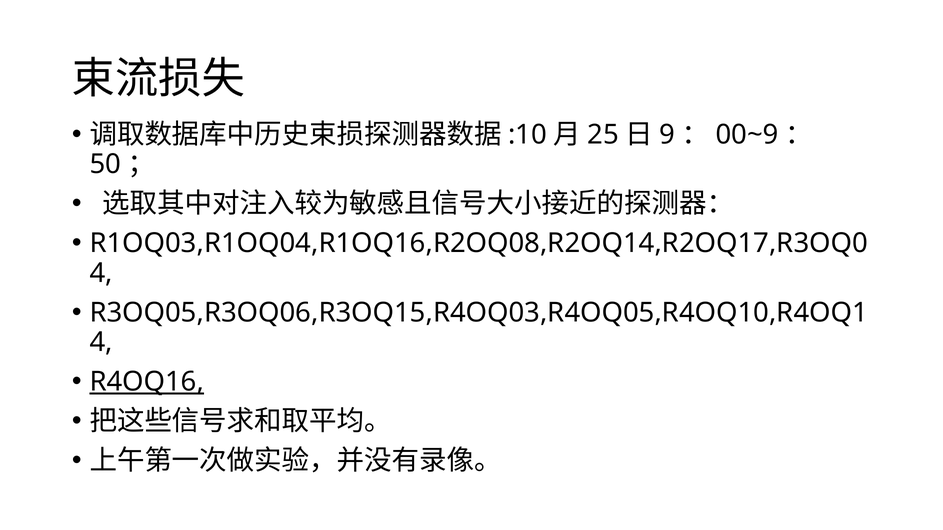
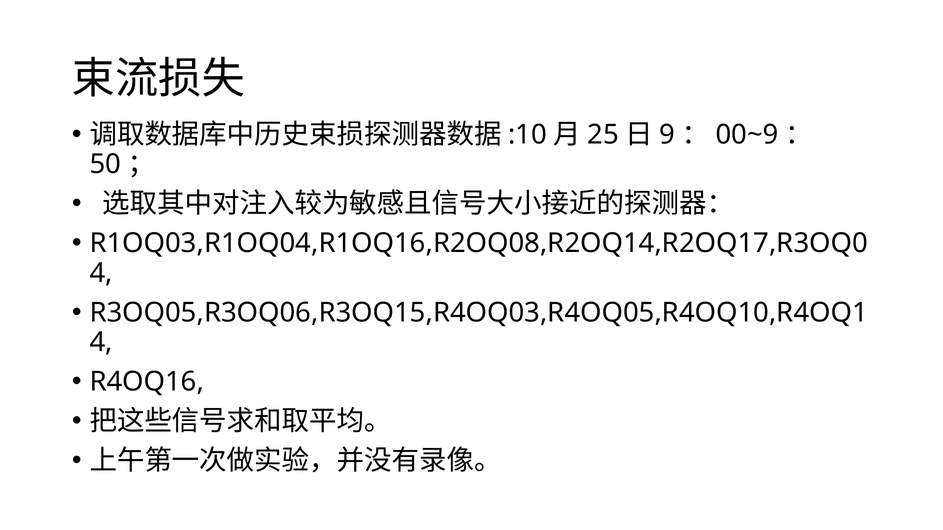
R4OQ16 underline: present -> none (147, 382)
